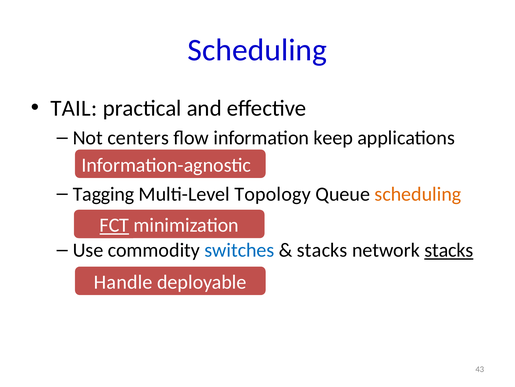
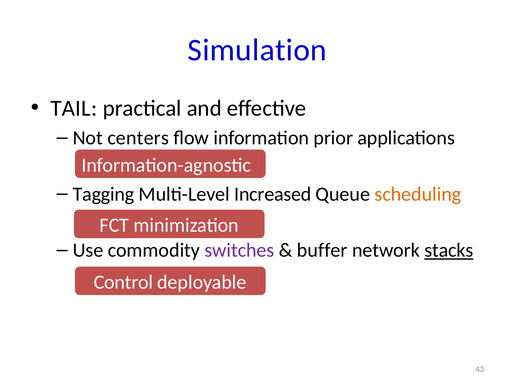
Scheduling: Scheduling -> Simulation (257, 50)
keep: keep -> prior (333, 138)
Topology: Topology -> Increased (273, 194)
FCT underline: present -> none (114, 225)
switches colour: blue -> purple (239, 250)
stacks: stacks -> buffer (322, 250)
Handle: Handle -> Control (123, 282)
